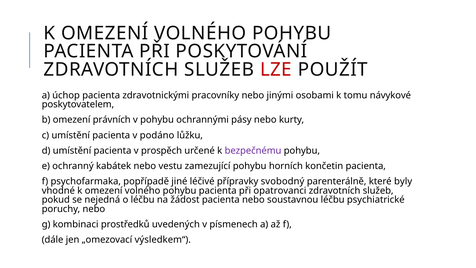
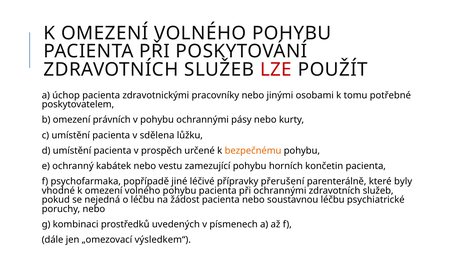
návykové: návykové -> potřebné (390, 95)
podáno: podáno -> sdělena (157, 135)
bezpečnému colour: purple -> orange (253, 151)
svobodný: svobodný -> přerušení (283, 181)
při opatrovanci: opatrovanci -> ochrannými (280, 190)
